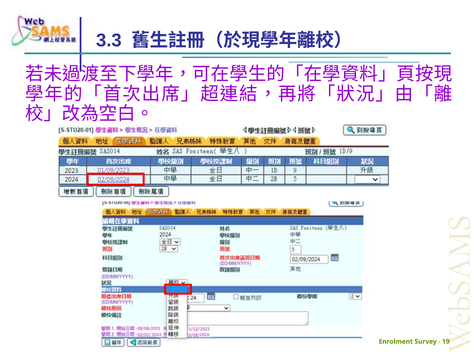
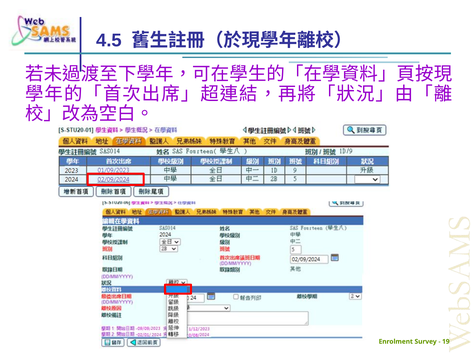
3.3: 3.3 -> 4.5 (109, 41)
